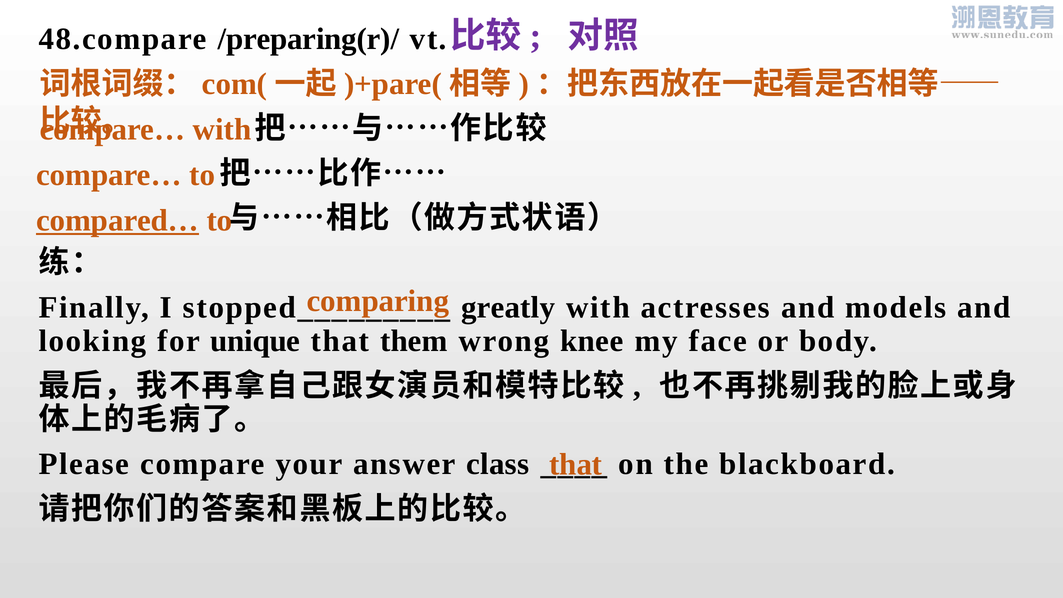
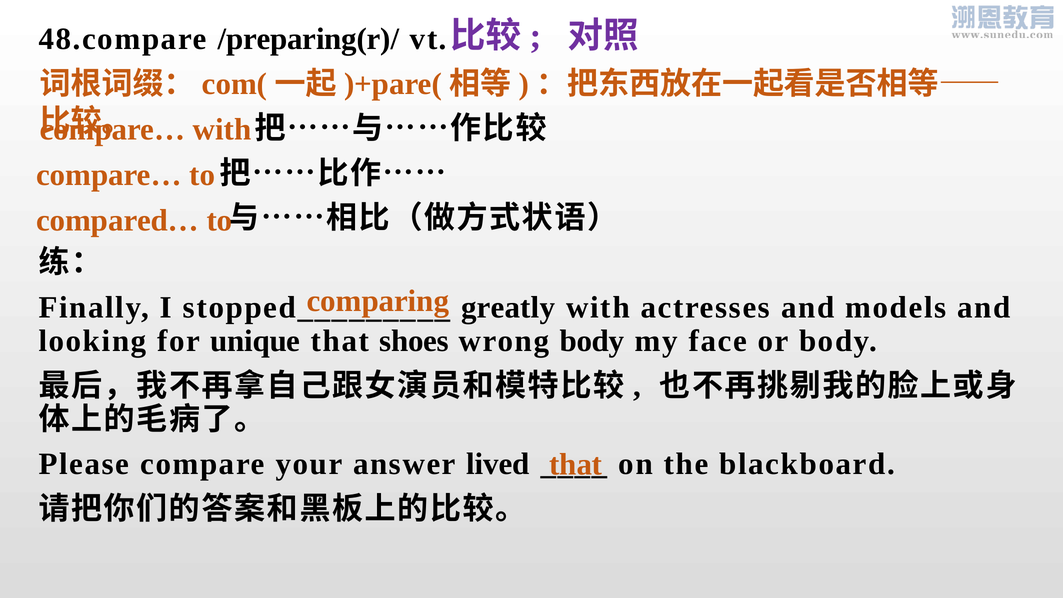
compared… underline: present -> none (118, 221)
them: them -> shoes (414, 341)
wrong knee: knee -> body (592, 341)
class: class -> lived (498, 464)
